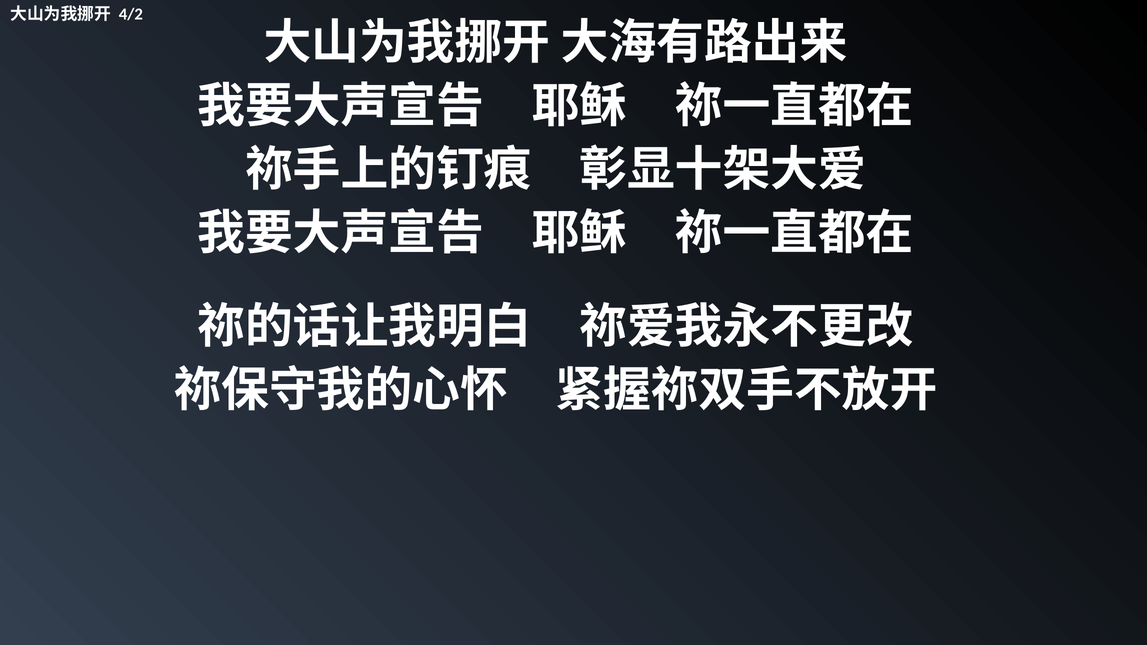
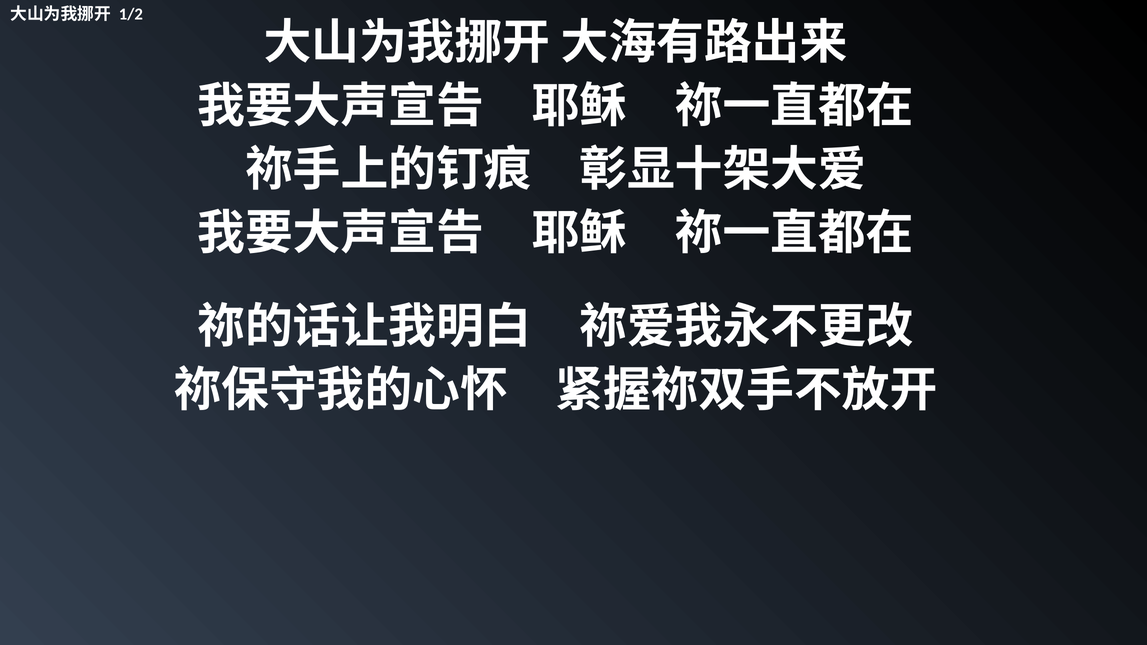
4/2: 4/2 -> 1/2 (131, 14)
